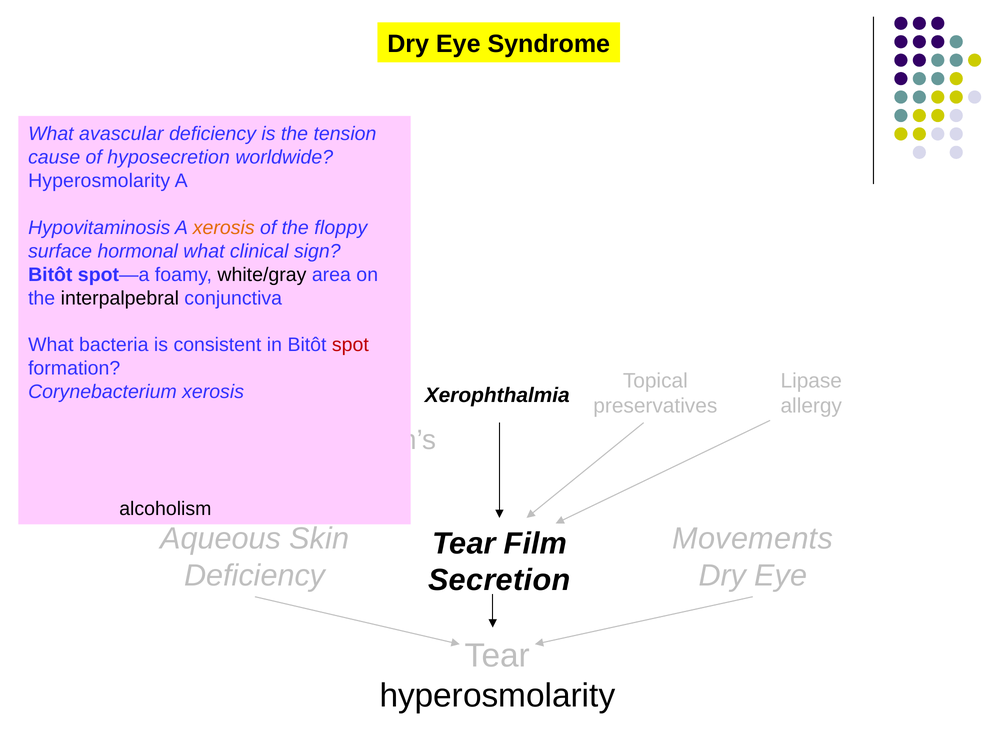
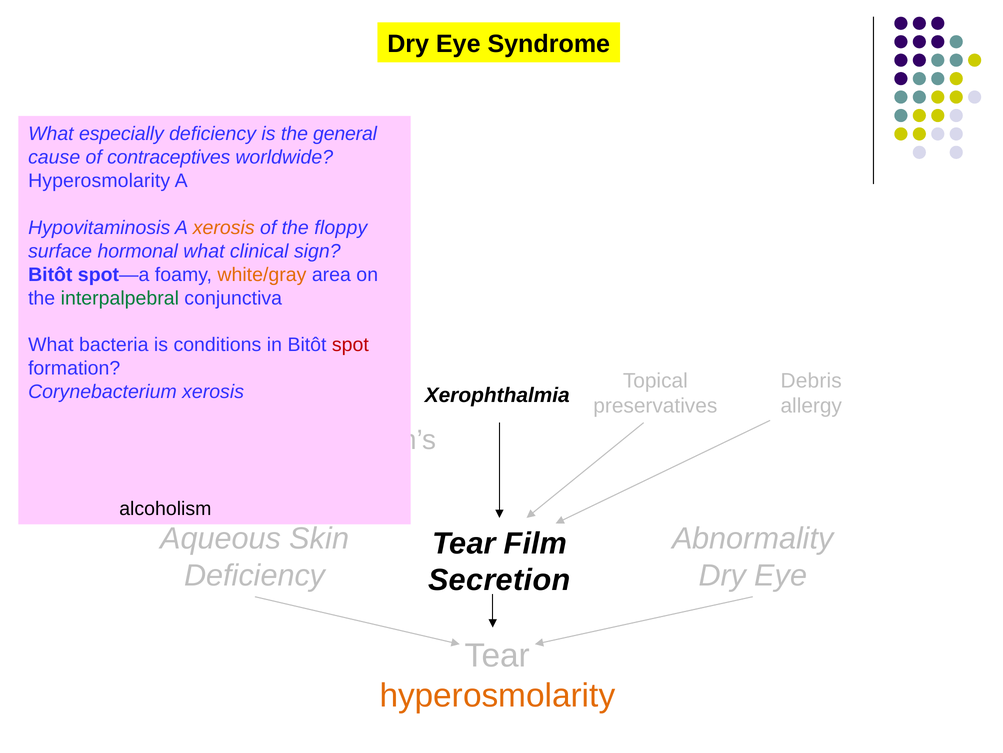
avascular: avascular -> especially (121, 134)
tension: tension -> general (345, 134)
hyposecretion: hyposecretion -> contraceptives (169, 157)
white/gray colour: black -> orange (262, 274)
interpalpebral colour: black -> green (120, 298)
is consistent: consistent -> conditions (217, 345)
Lipase: Lipase -> Debris (811, 380)
Movements: Movements -> Abnormality (753, 538)
hyperosmolarity colour: black -> orange (497, 695)
